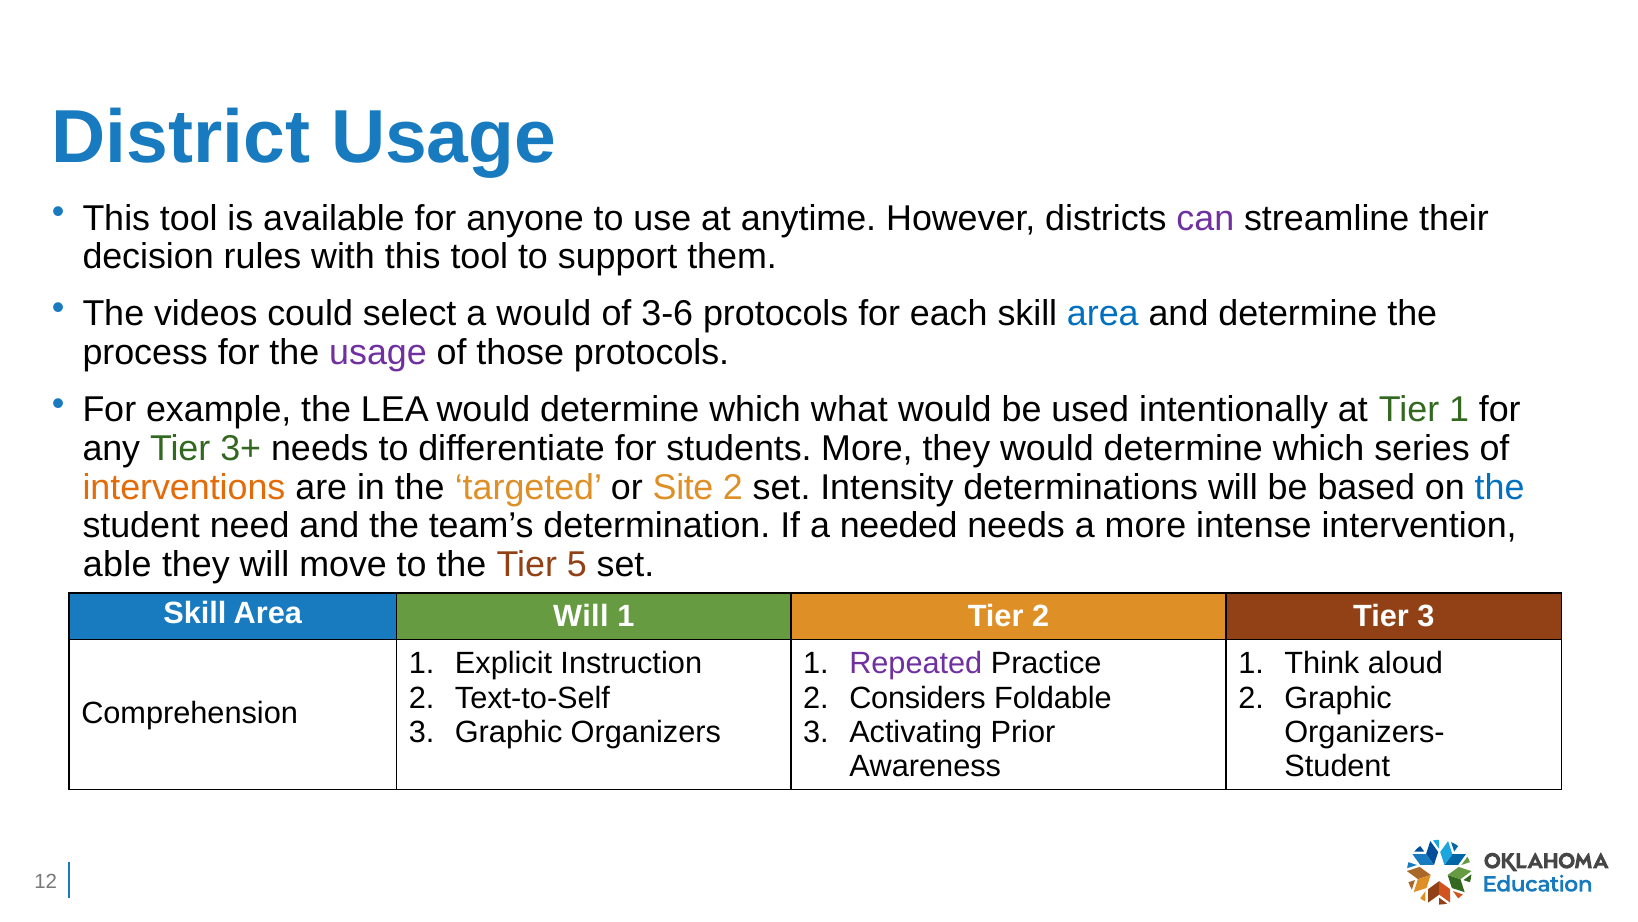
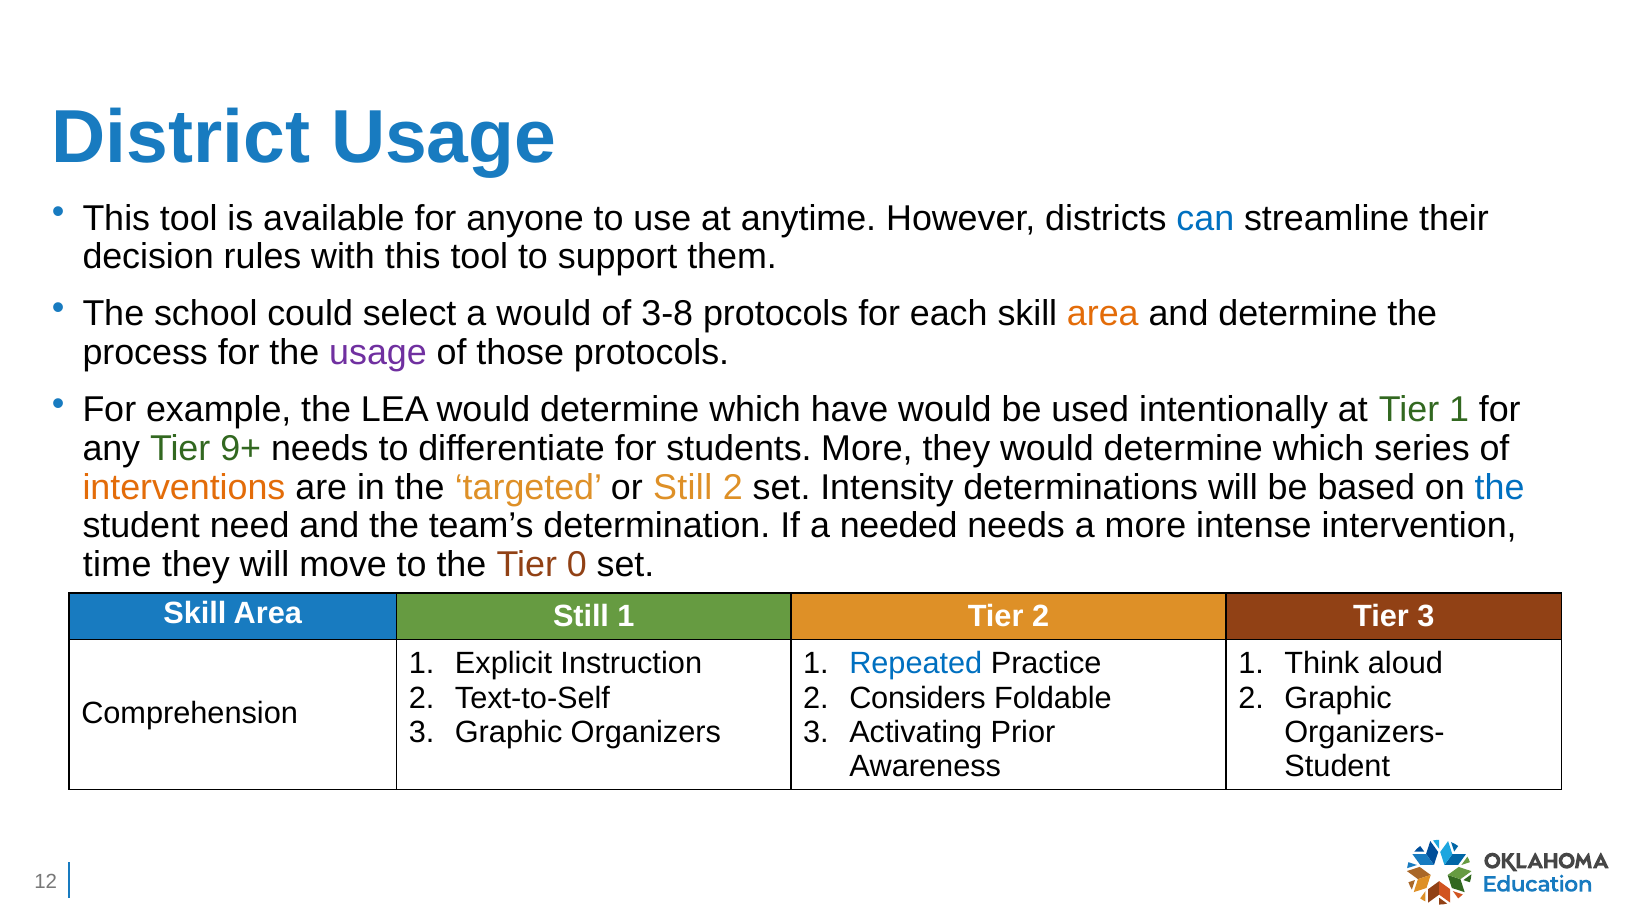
can colour: purple -> blue (1205, 218)
videos: videos -> school (206, 314)
3-6: 3-6 -> 3-8 (667, 314)
area colour: blue -> orange (1103, 314)
what: what -> have (850, 410)
3+: 3+ -> 9+ (241, 448)
or Site: Site -> Still (683, 487)
able: able -> time (117, 564)
5: 5 -> 0 (577, 564)
Area Will: Will -> Still (581, 616)
Repeated colour: purple -> blue (916, 663)
